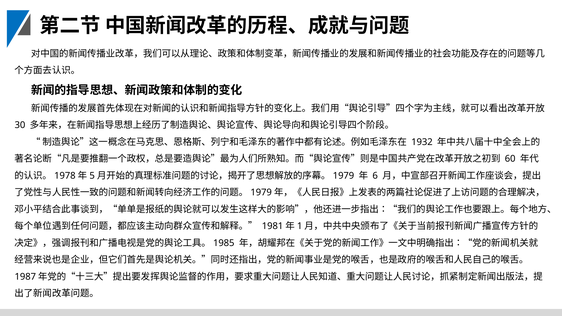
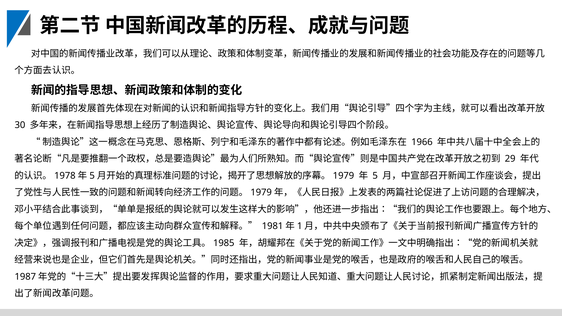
1932: 1932 -> 1966 (422, 142)
60: 60 -> 29 (510, 159)
6: 6 -> 5 (375, 176)
